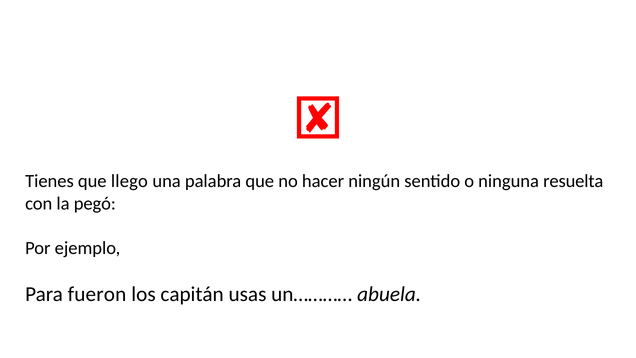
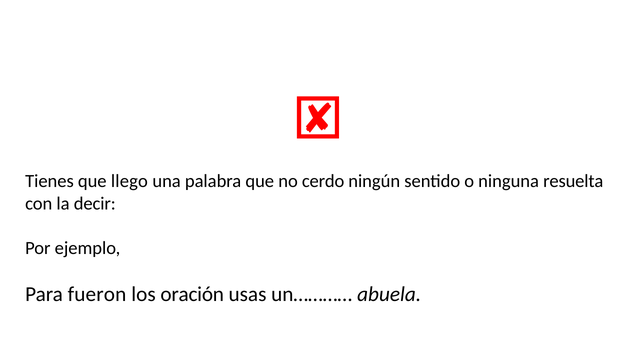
hacer: hacer -> cerdo (323, 181)
pegó: pegó -> decir (95, 203)
capitán: capitán -> oración (192, 294)
